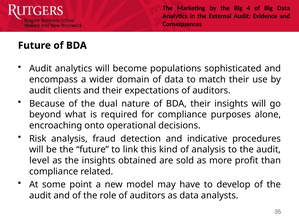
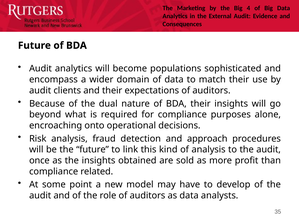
indicative: indicative -> approach (207, 139)
level: level -> once (39, 161)
